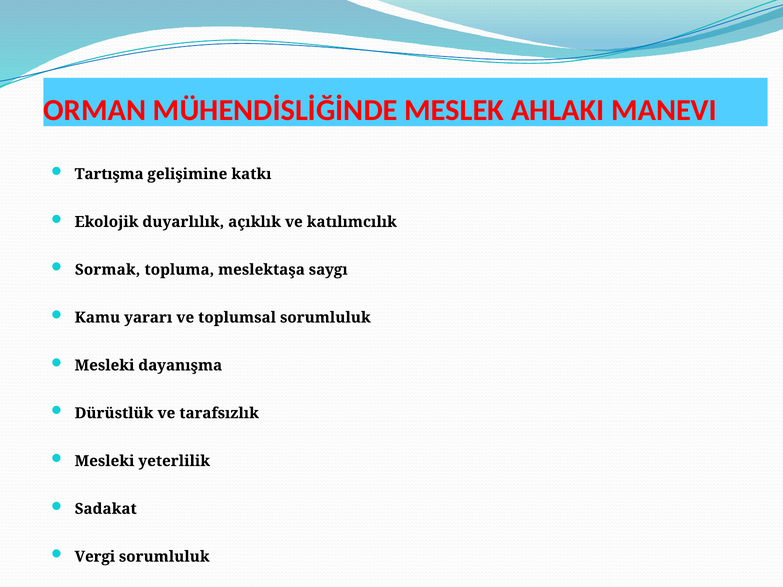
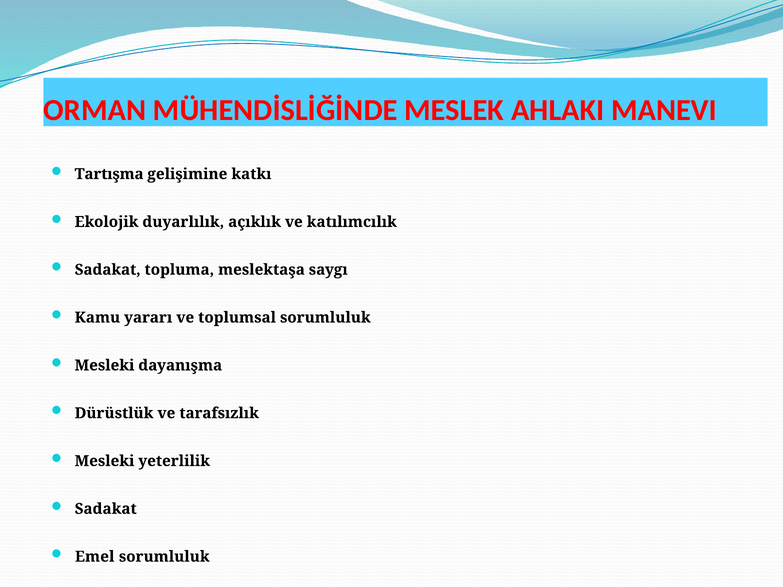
Sormak: Sormak -> Sadakat (108, 270)
Vergi: Vergi -> Emel (95, 557)
